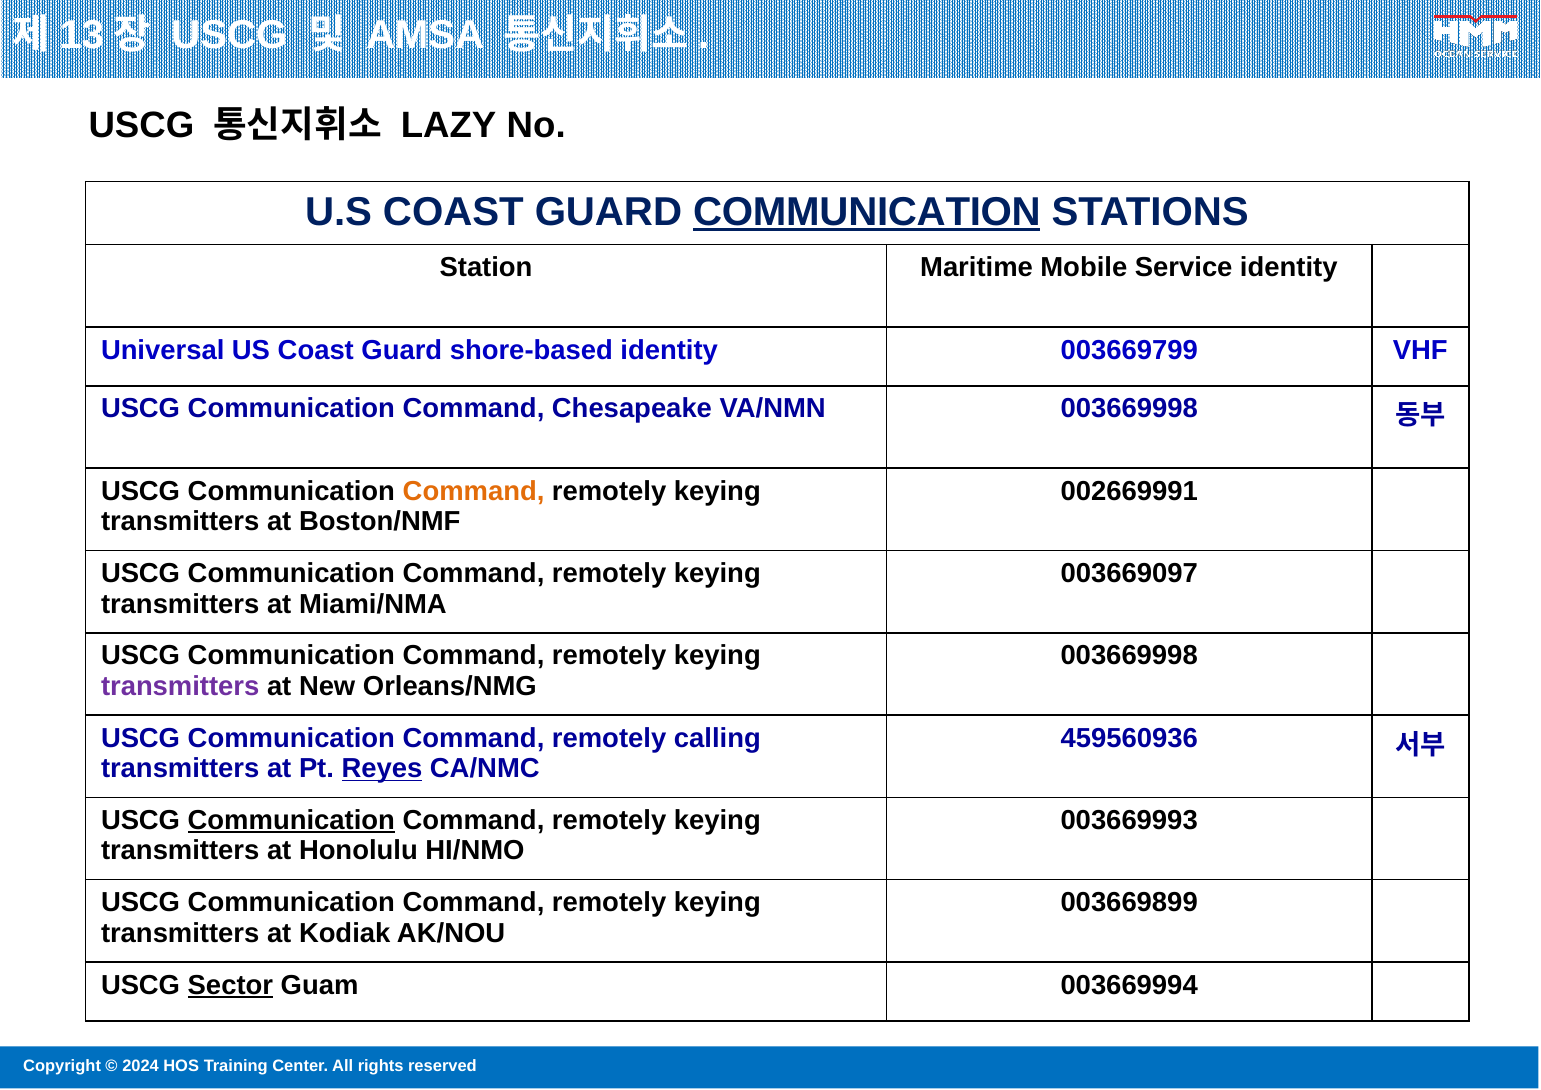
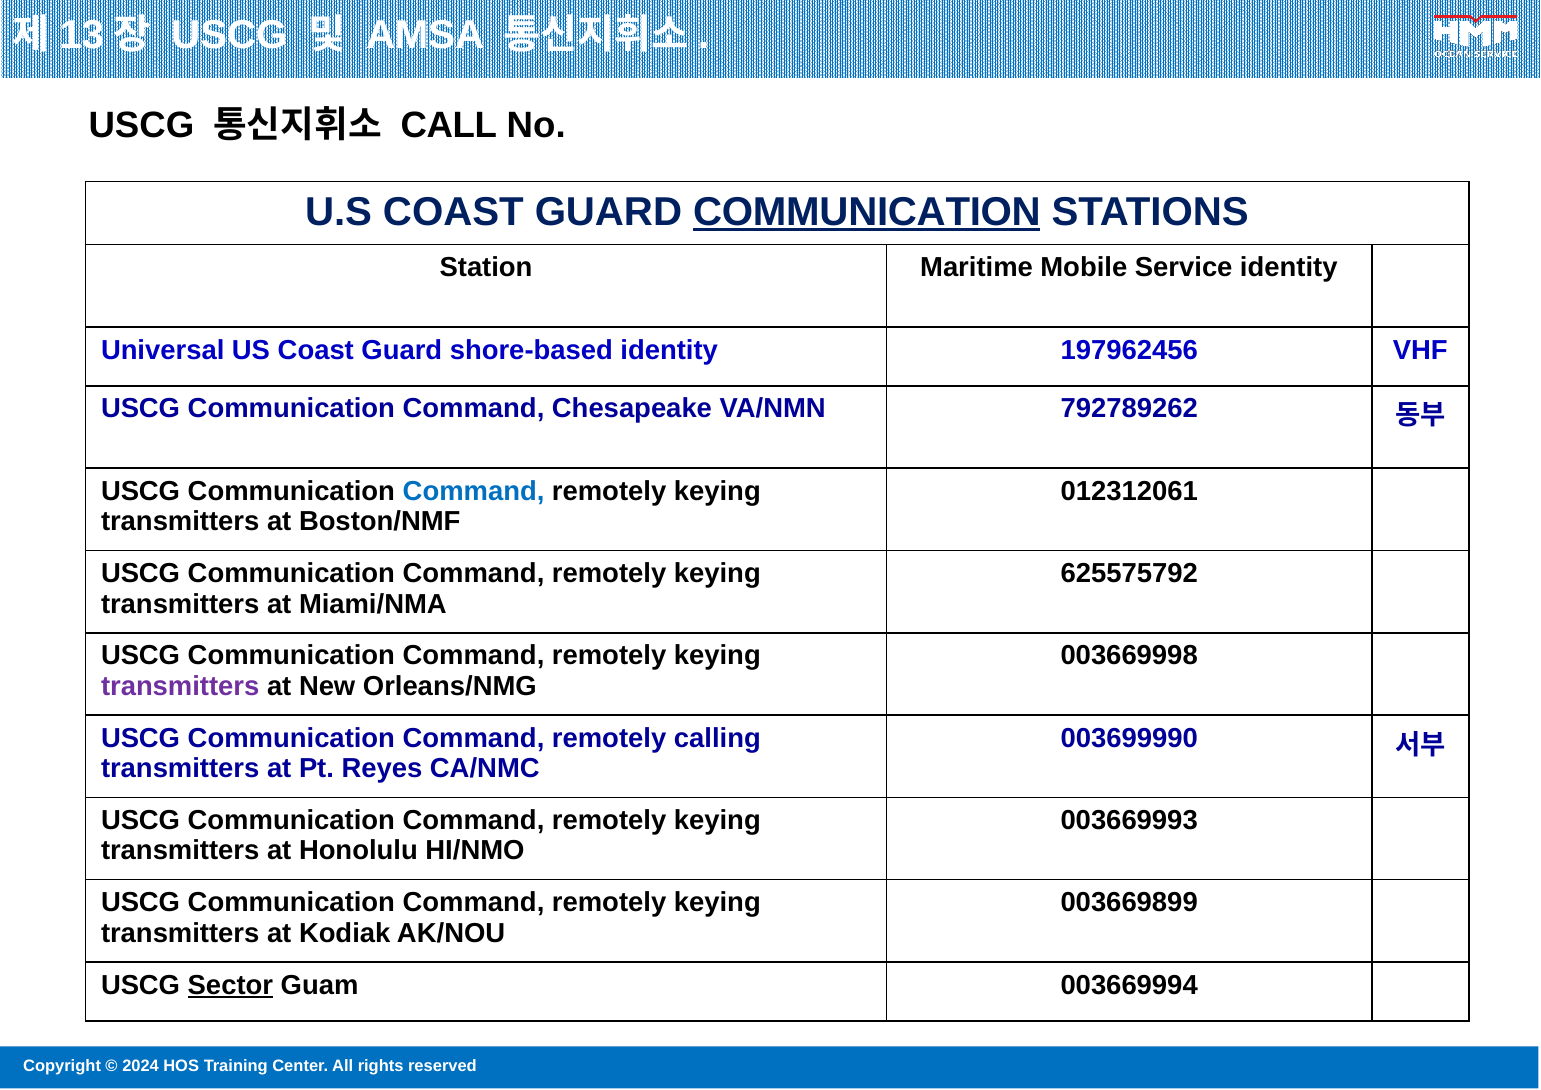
LAZY: LAZY -> CALL (449, 125)
003669799: 003669799 -> 197962456 (1129, 350)
VA/NMN 003669998: 003669998 -> 792789262 (1129, 409)
Command colour: orange -> blue (474, 491)
002669991: 002669991 -> 012312061 (1129, 491)
003669097: 003669097 -> 625575792 (1129, 573)
459560936: 459560936 -> 003699990 (1129, 738)
Reyes underline: present -> none (382, 768)
Communication underline: present -> none (291, 820)
